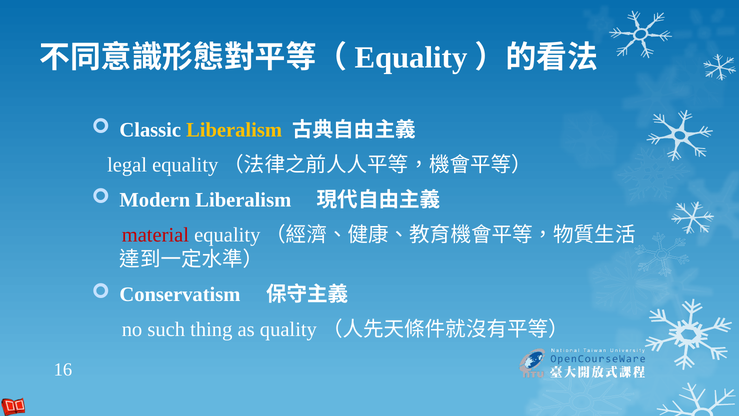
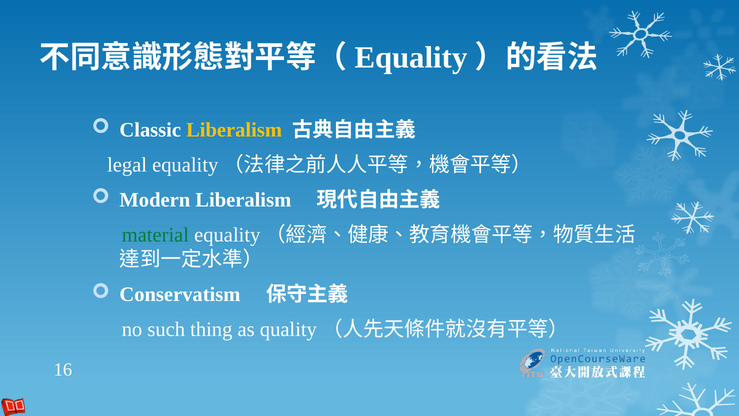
material colour: red -> green (155, 235)
